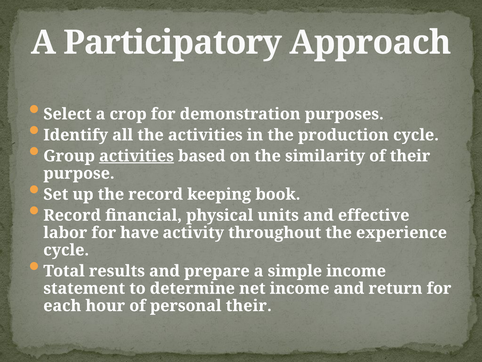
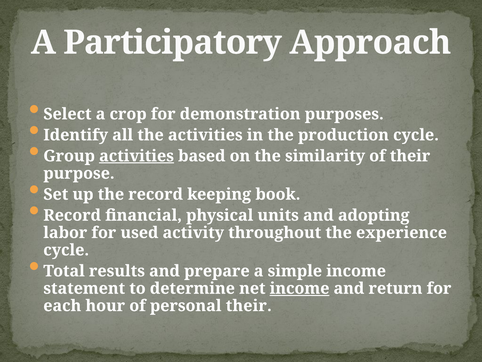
effective: effective -> adopting (374, 215)
have: have -> used (139, 232)
income underline: none -> present (300, 288)
